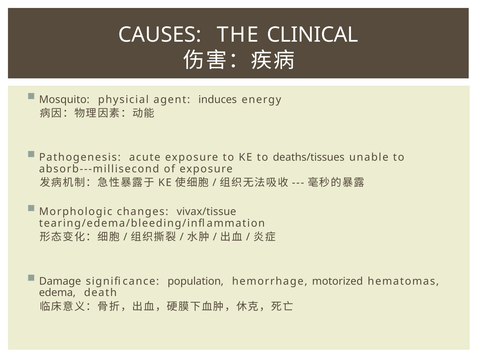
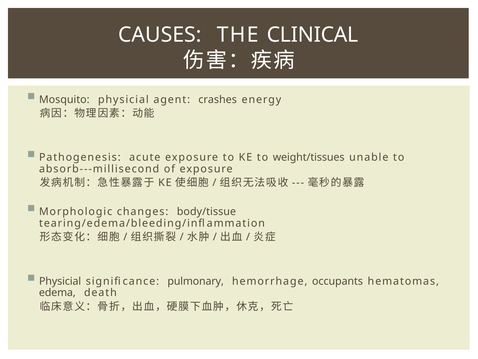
induces: induces -> crashes (218, 99)
deaths/tissues: deaths/tissues -> weight/tissues (309, 157)
vivax/tissue: vivax/tissue -> body/tissue (206, 211)
Damage: Damage -> Physicial (60, 281)
population: population -> pulmonary (196, 281)
motorized: motorized -> occupants (338, 281)
